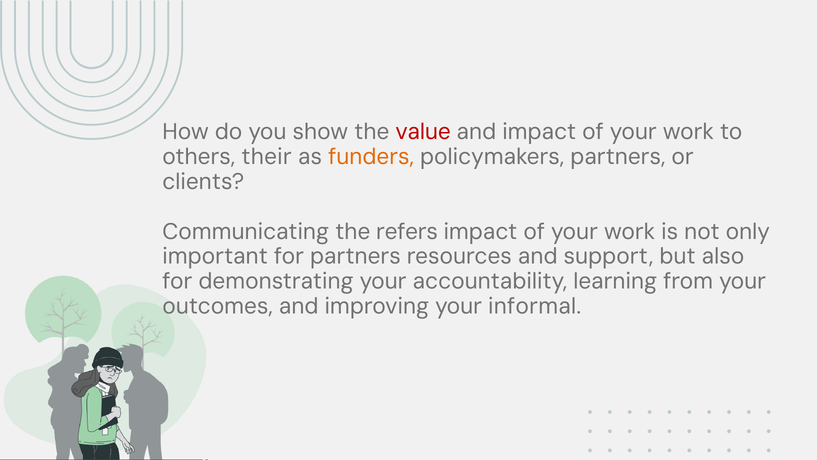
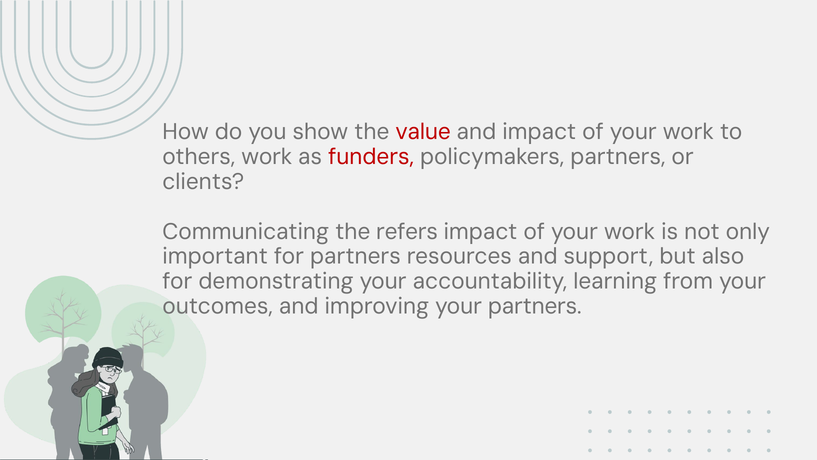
others their: their -> work (267, 157)
funders colour: orange -> red (371, 157)
your informal: informal -> partners (535, 306)
